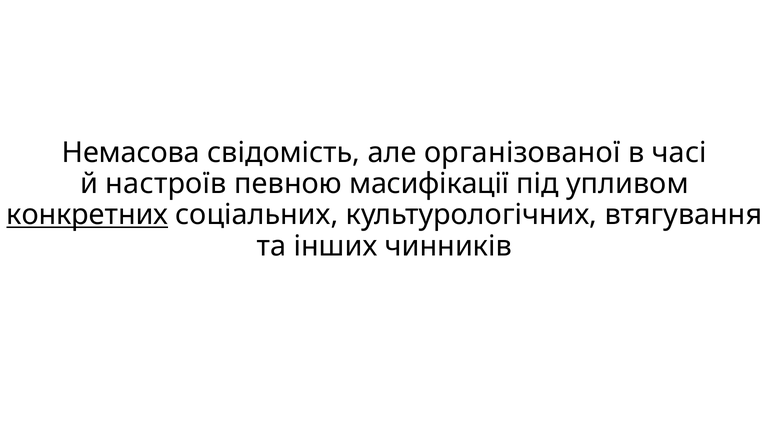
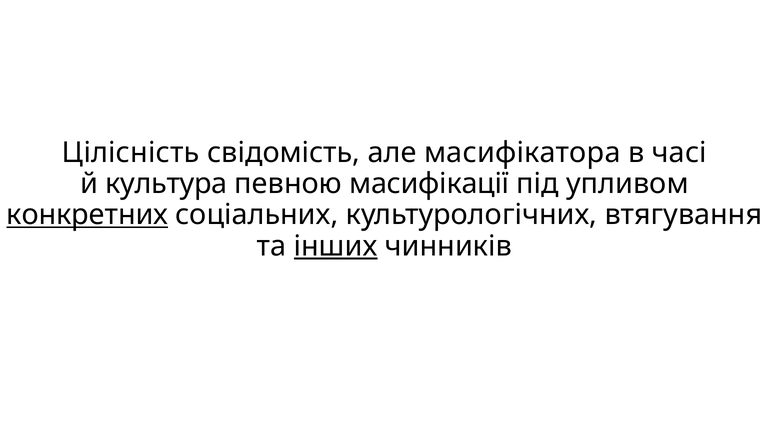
Немасова: Немасова -> Цілісність (131, 152)
організованої: організованої -> масифікатора (522, 152)
настроїв: настроїв -> культура (166, 184)
інших underline: none -> present (336, 246)
